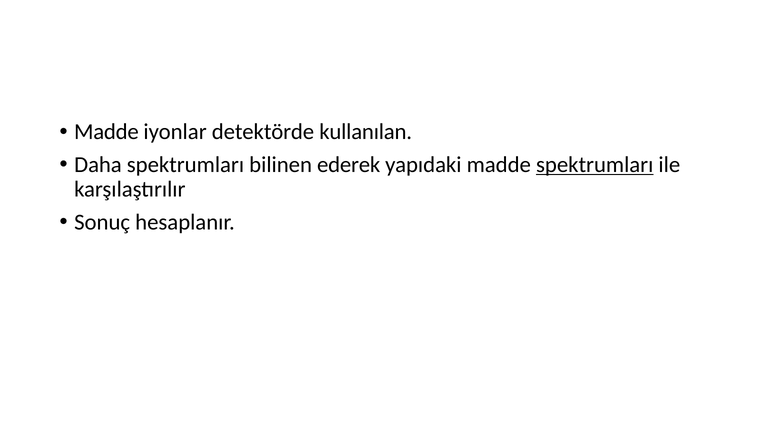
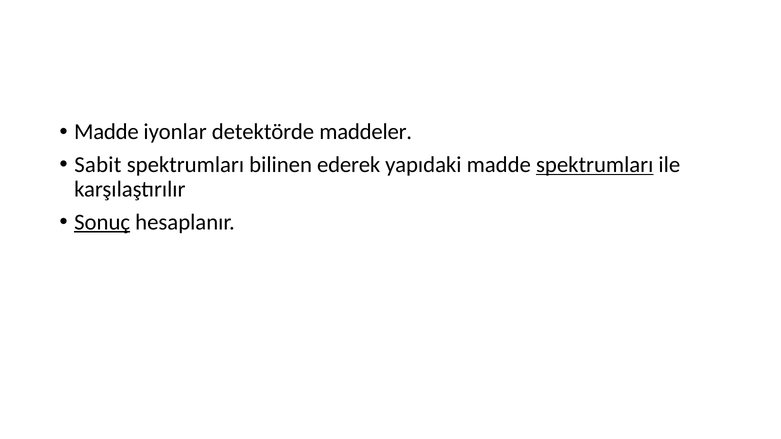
kullanılan: kullanılan -> maddeler (366, 132)
Daha: Daha -> Sabit (98, 165)
Sonuç underline: none -> present (102, 222)
